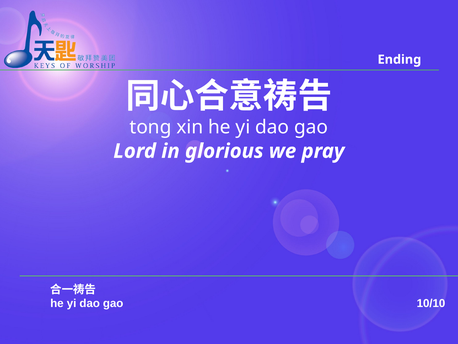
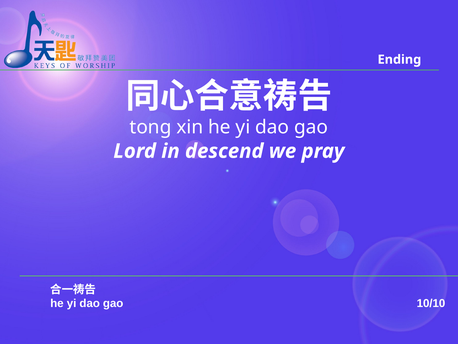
glorious: glorious -> descend (224, 151)
